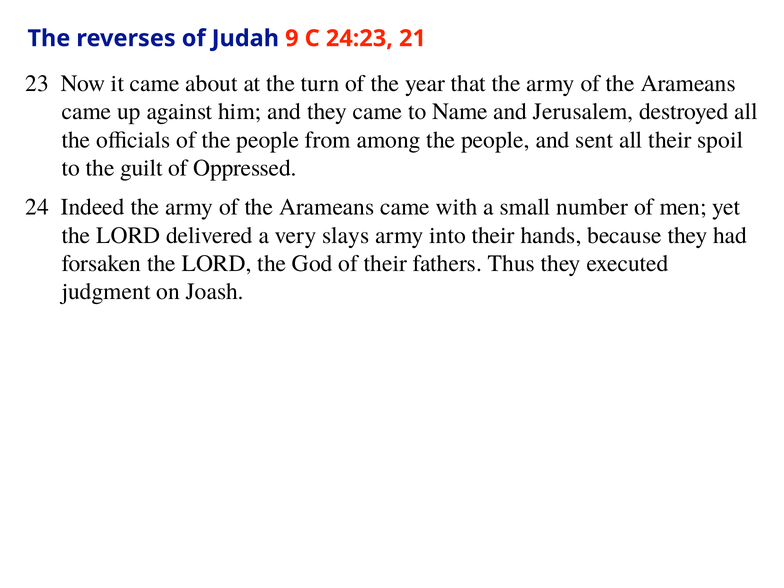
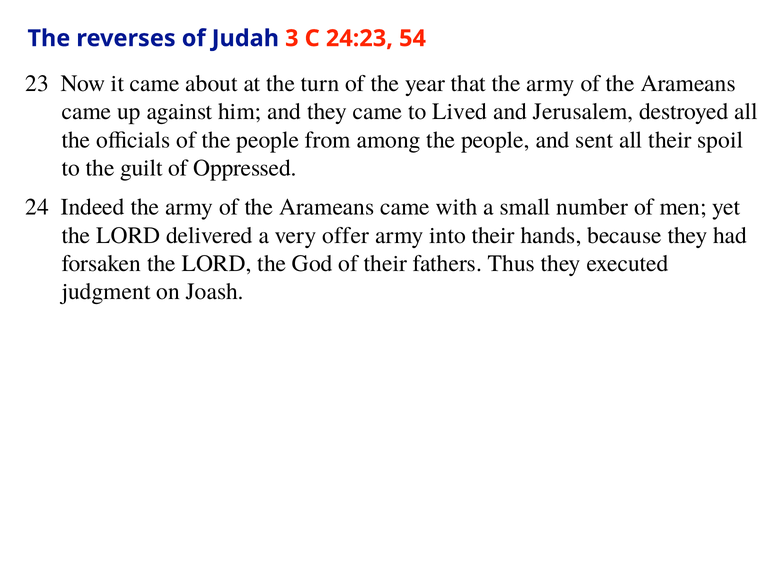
9: 9 -> 3 (292, 38)
21: 21 -> 54 (413, 38)
Name: Name -> Lived (460, 112)
slays: slays -> offer (346, 235)
